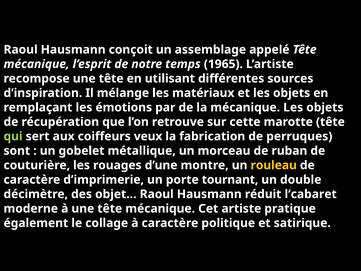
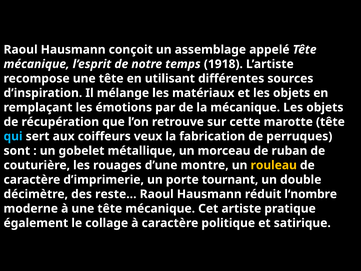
1965: 1965 -> 1918 (223, 64)
qui colour: light green -> light blue (13, 136)
objet…: objet… -> reste… (116, 194)
l‘cabaret: l‘cabaret -> l‘nombre (311, 194)
